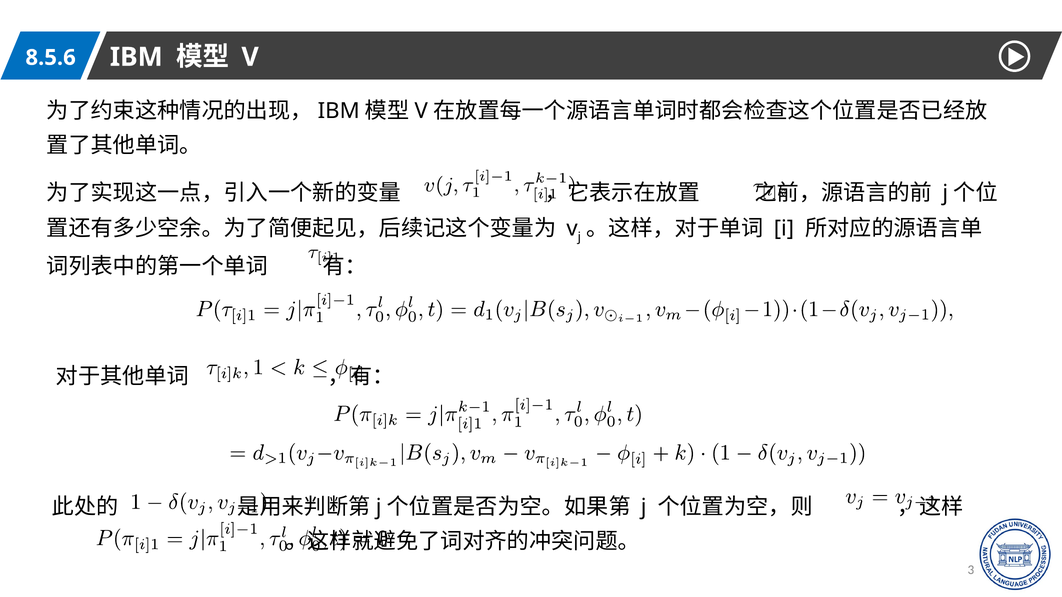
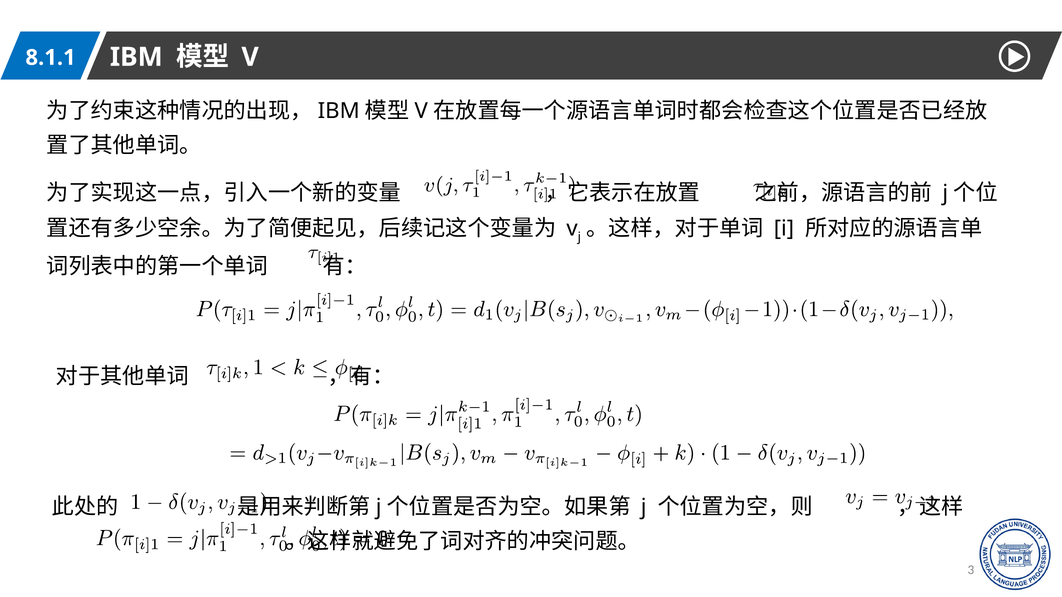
8.5.6: 8.5.6 -> 8.1.1 (51, 58)
